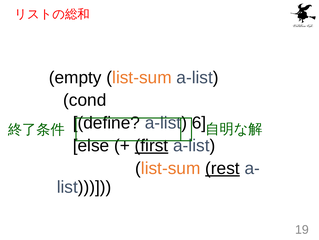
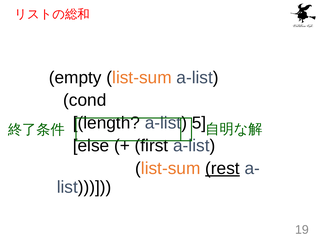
define: define -> length (106, 123)
6: 6 -> 5 (199, 123)
first underline: present -> none (151, 145)
